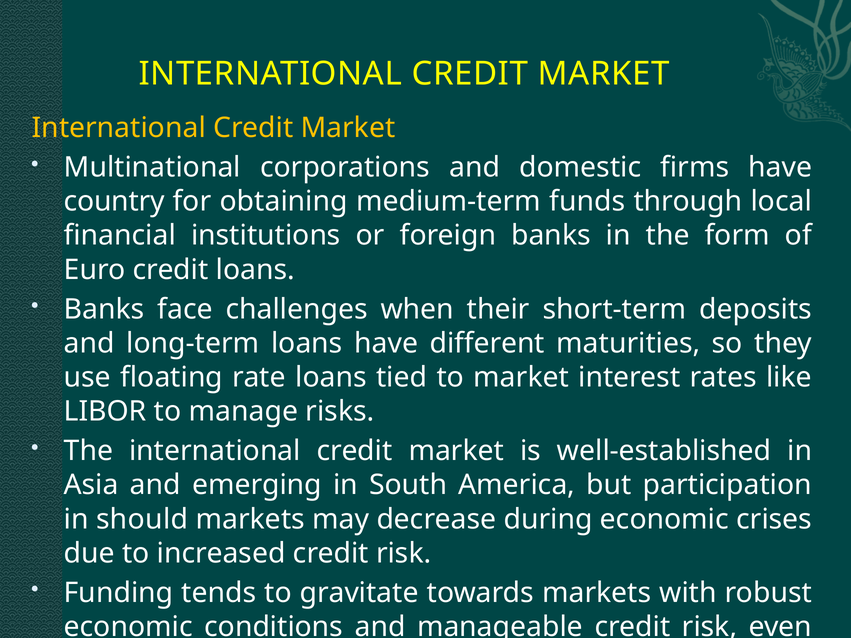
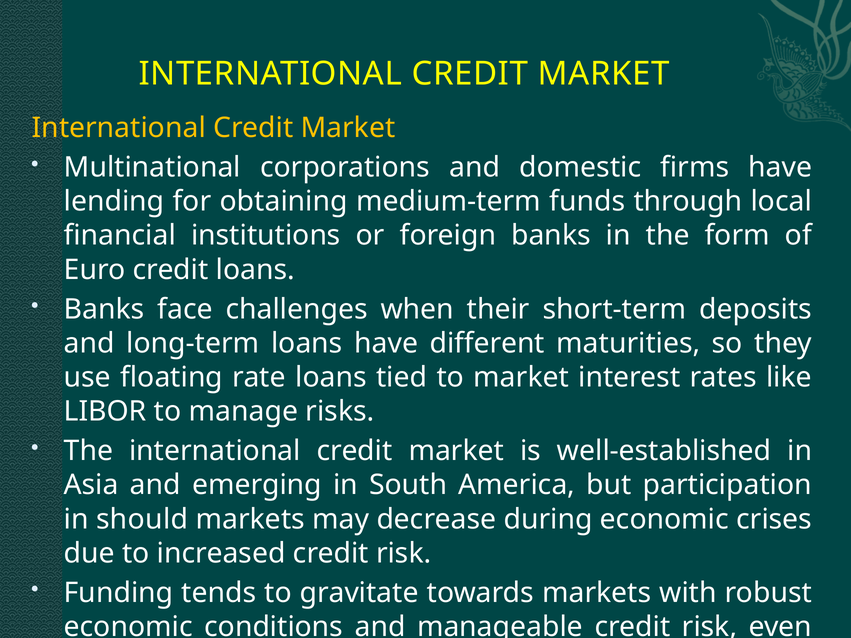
country: country -> lending (114, 202)
